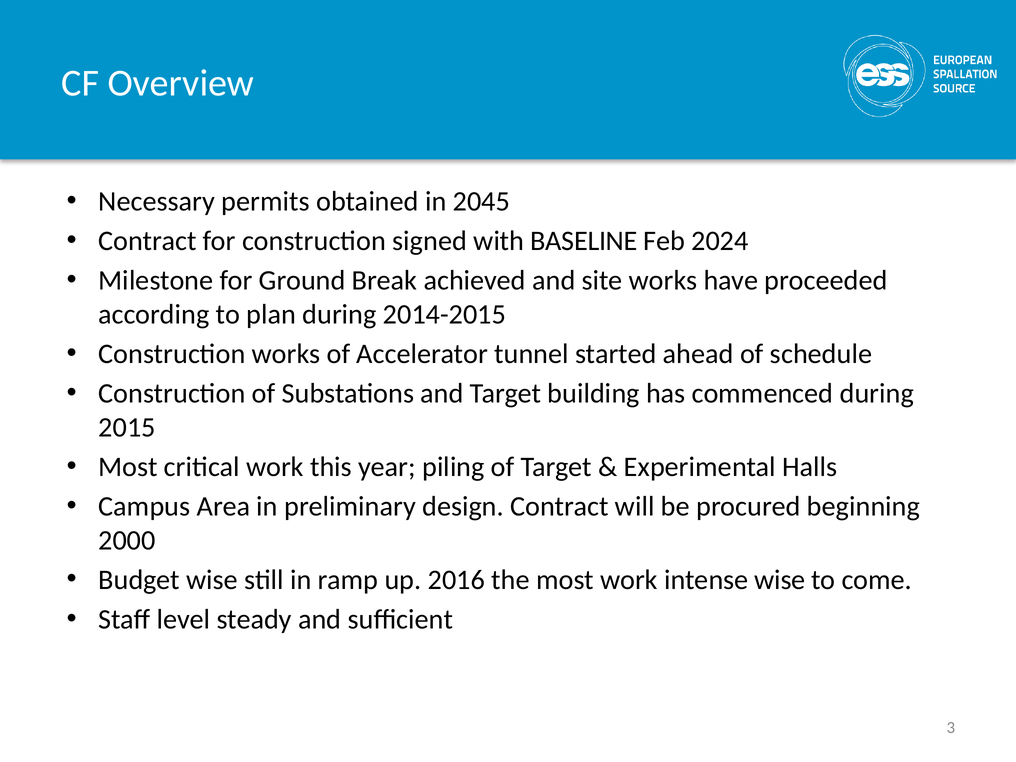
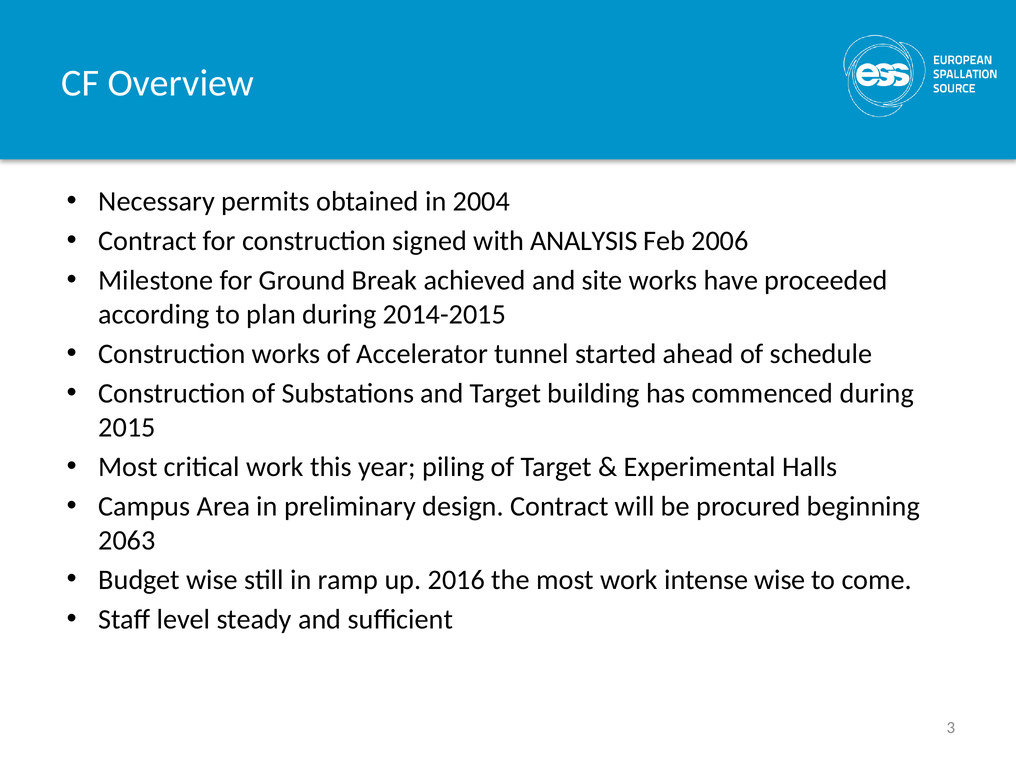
2045: 2045 -> 2004 (481, 201)
BASELINE: BASELINE -> ANALYSIS (584, 241)
2024: 2024 -> 2006 (720, 241)
2000: 2000 -> 2063 (127, 540)
